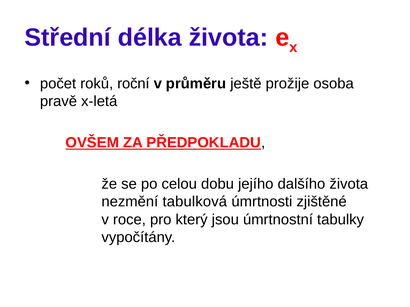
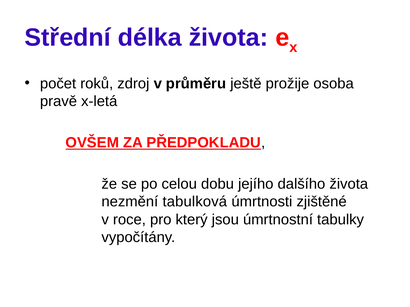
roční: roční -> zdroj (133, 84)
